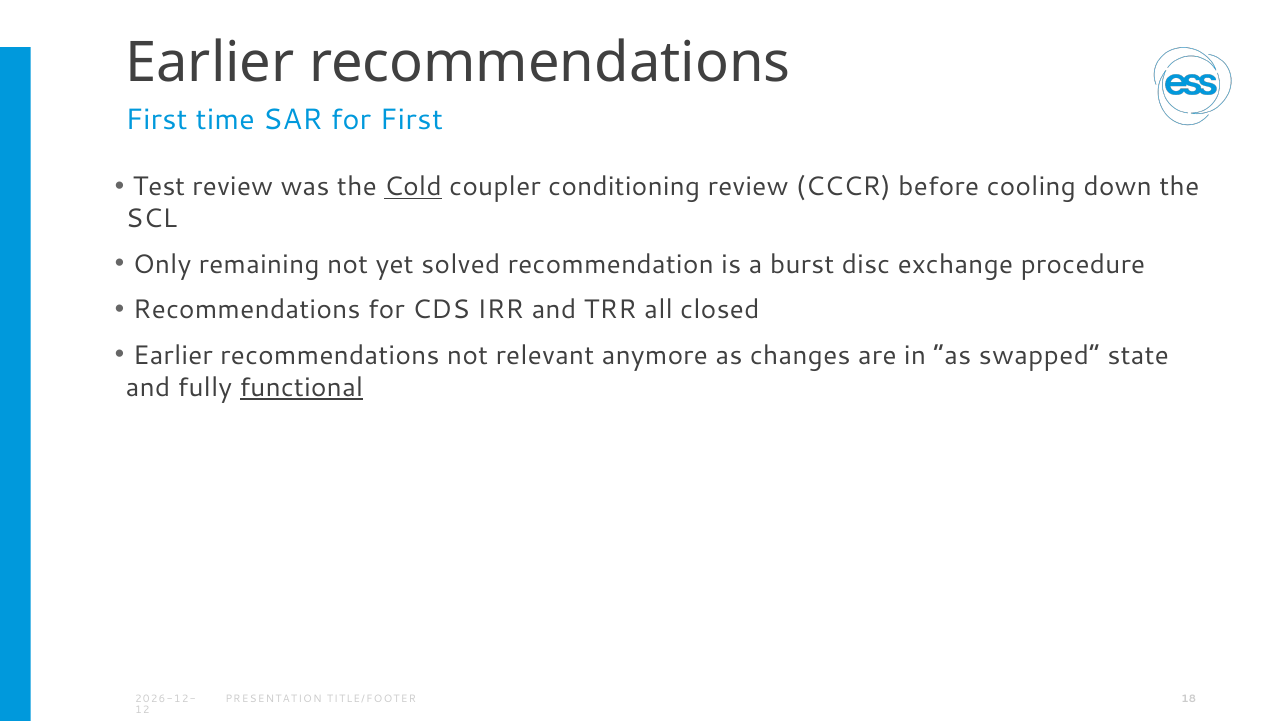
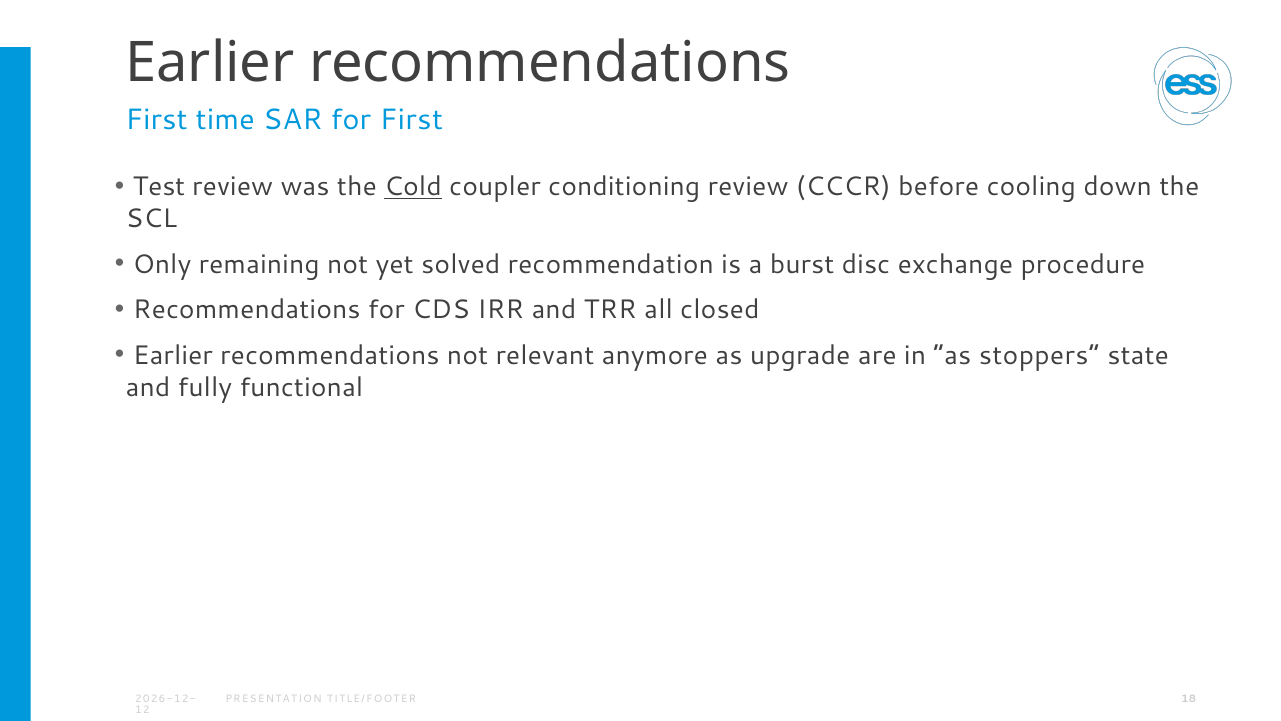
changes: changes -> upgrade (800, 355)
swapped: swapped -> stoppers (1039, 355)
functional underline: present -> none (301, 387)
